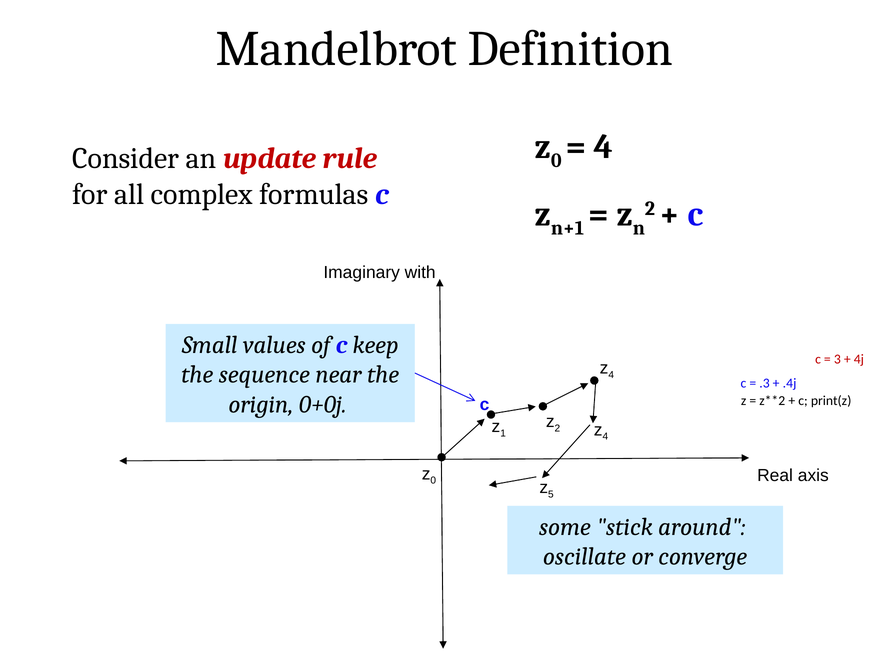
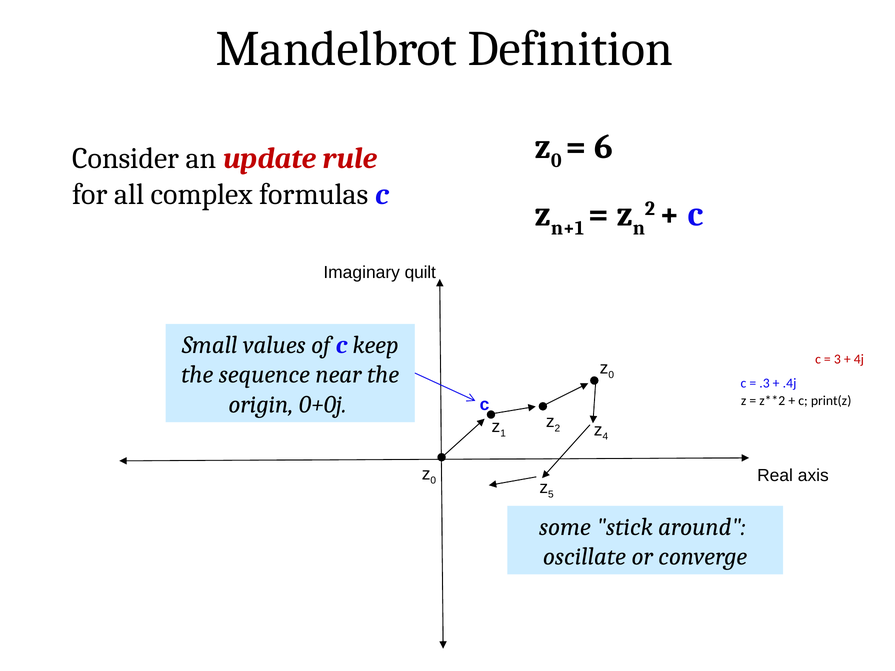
4: 4 -> 6 (603, 147)
with: with -> quilt (420, 273)
4: 4 -> 0 (611, 375)
